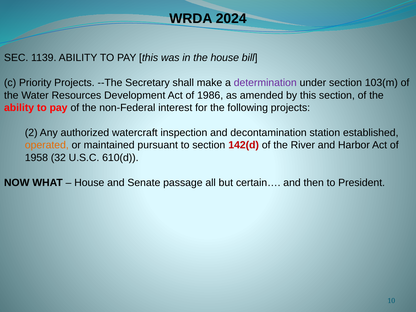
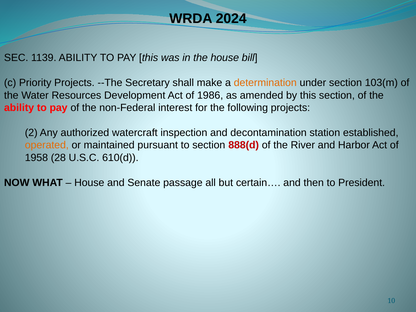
determination colour: purple -> orange (265, 83)
142(d: 142(d -> 888(d (244, 145)
32: 32 -> 28 (58, 158)
